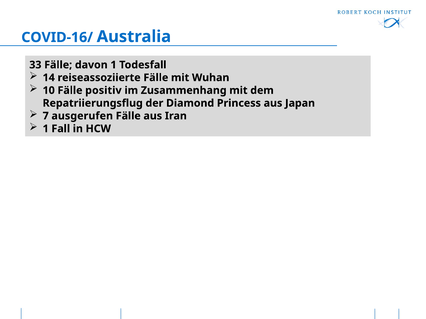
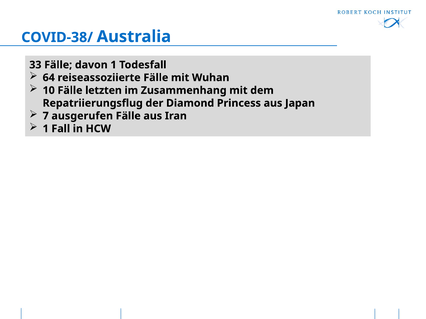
COVID-16/: COVID-16/ -> COVID-38/ (57, 37)
14: 14 -> 64 (49, 78)
positiv: positiv -> letzten (103, 91)
